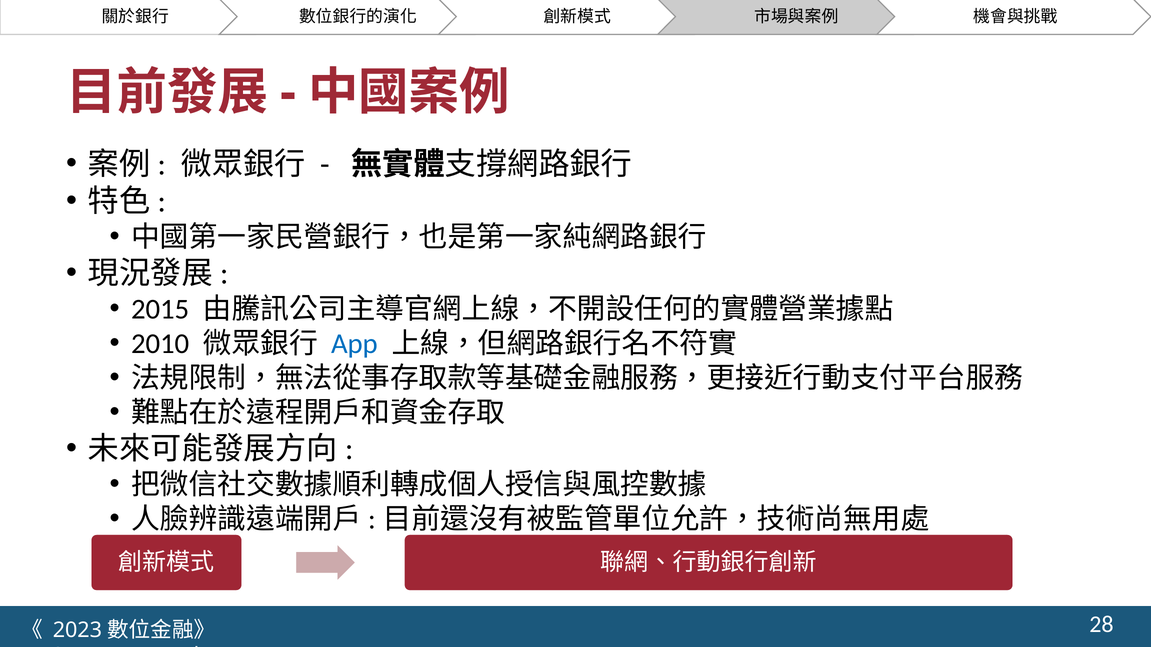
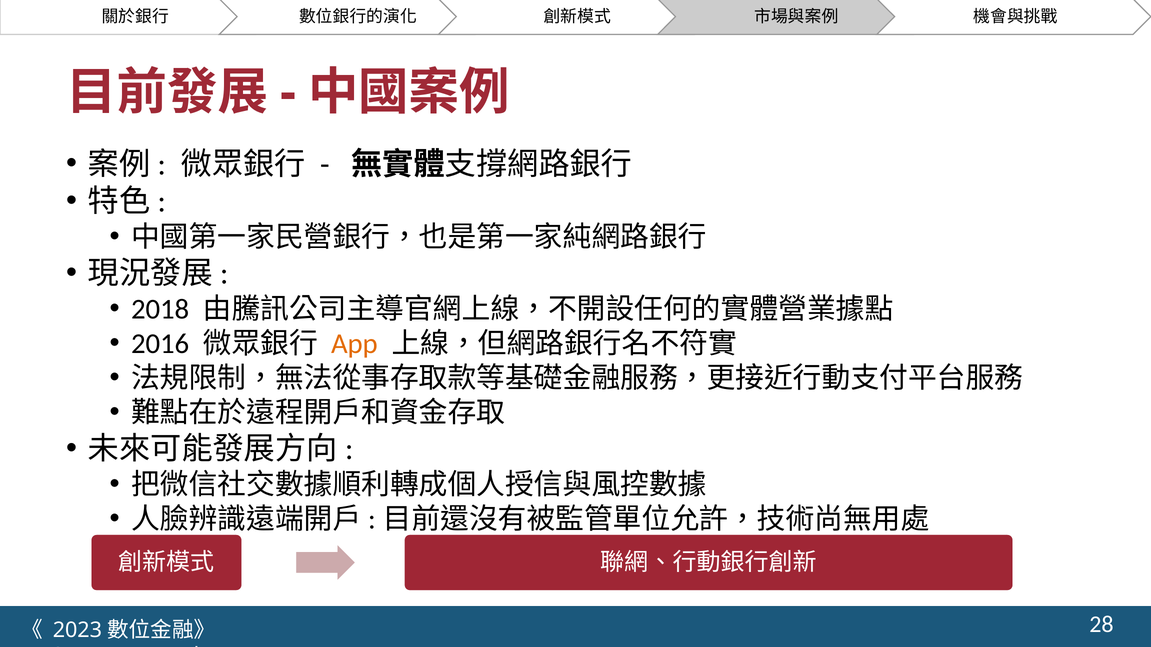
2015: 2015 -> 2018 (160, 310)
2010: 2010 -> 2016 (160, 344)
App colour: blue -> orange (355, 344)
